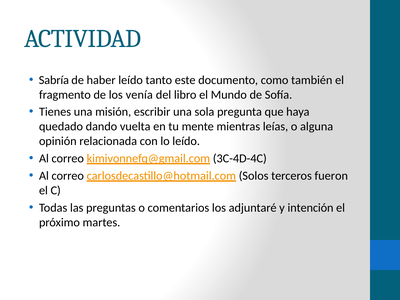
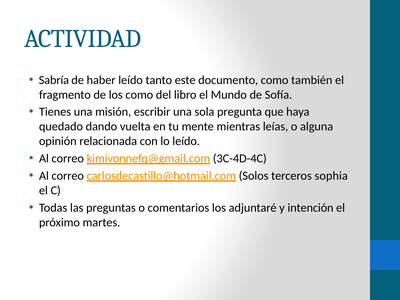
los venía: venía -> como (139, 95)
fueron: fueron -> sophia (331, 176)
